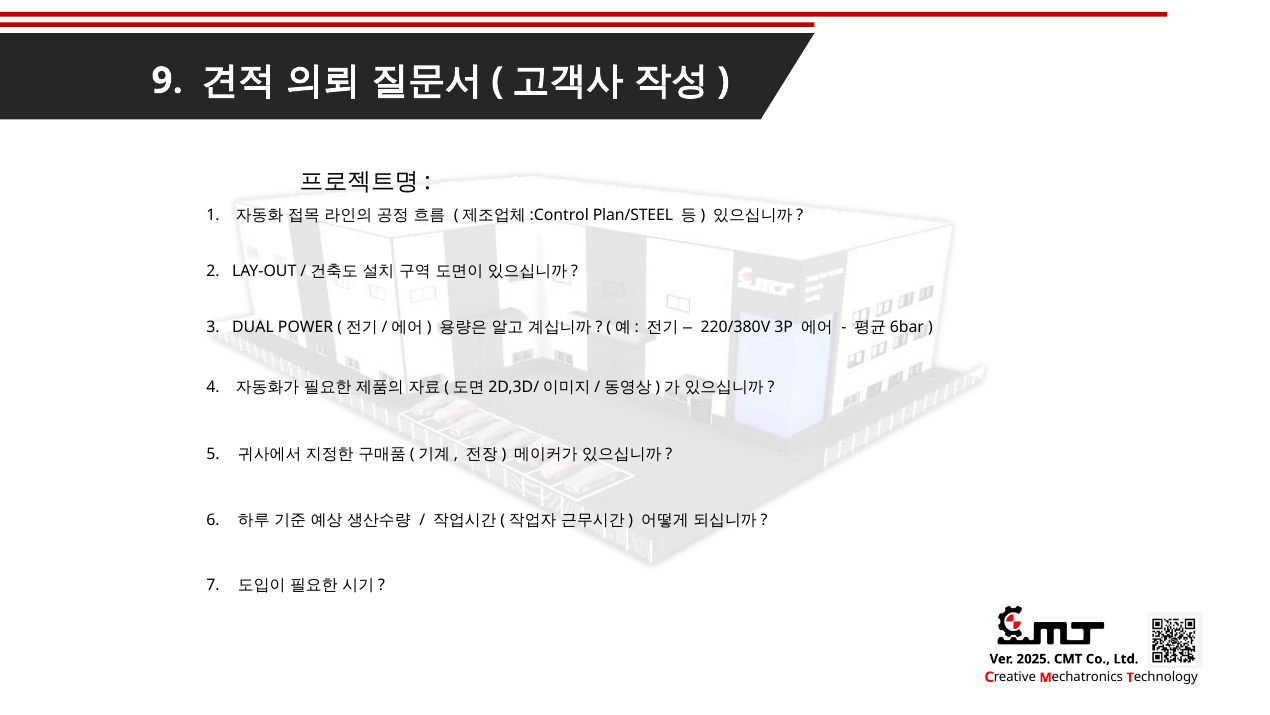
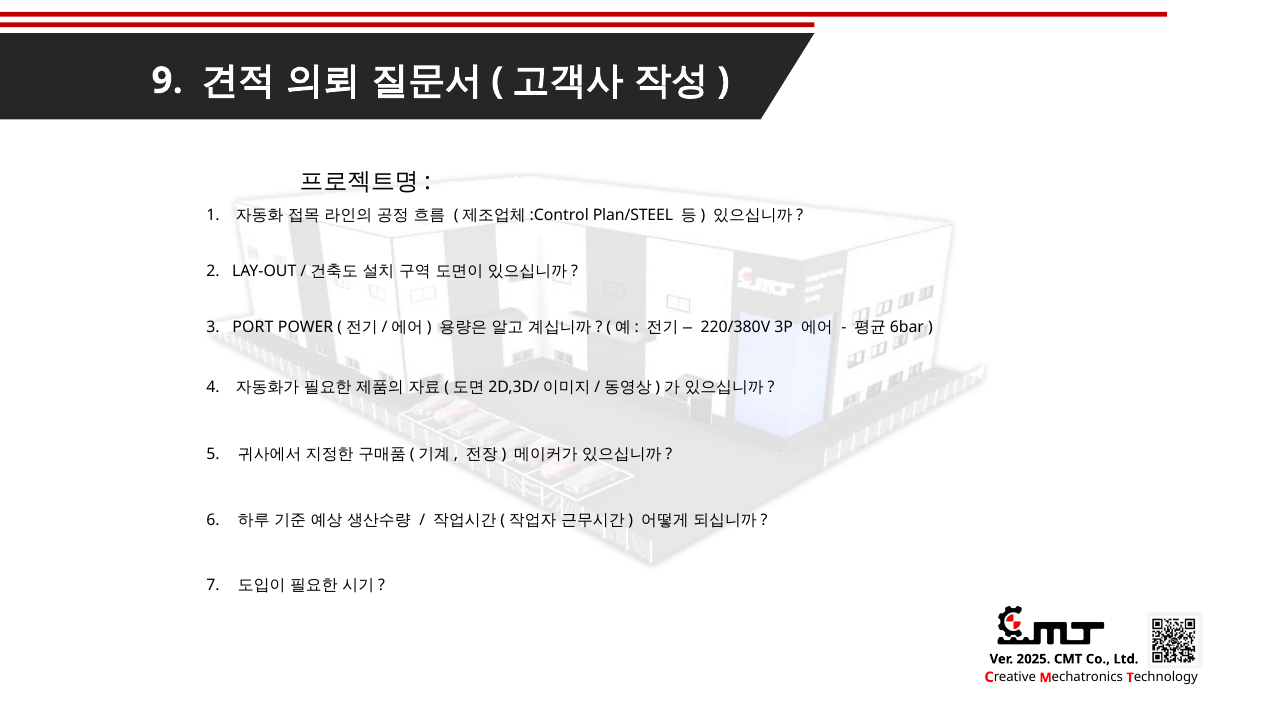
DUAL: DUAL -> PORT (253, 327)
